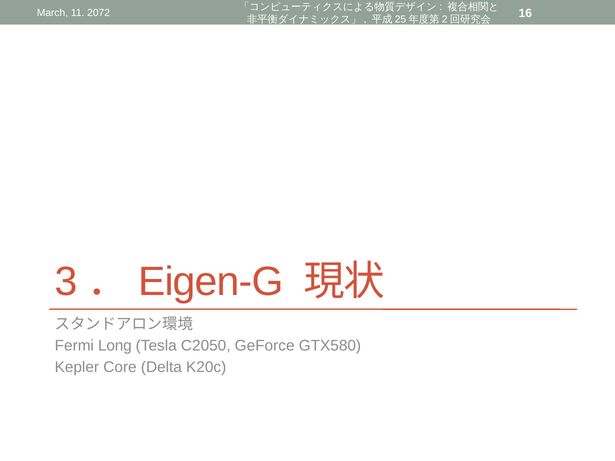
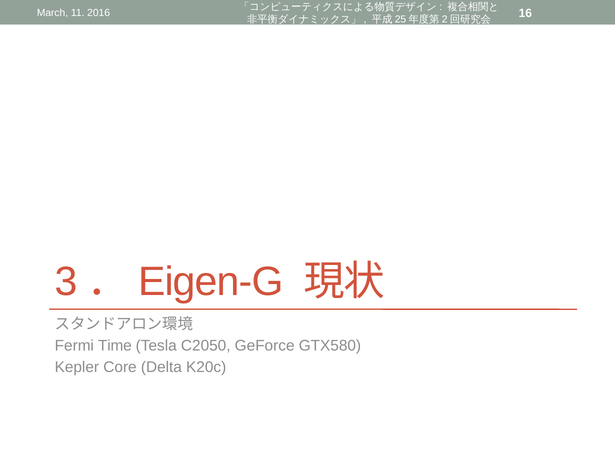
2072: 2072 -> 2016 (99, 13)
Long: Long -> Time (115, 346)
